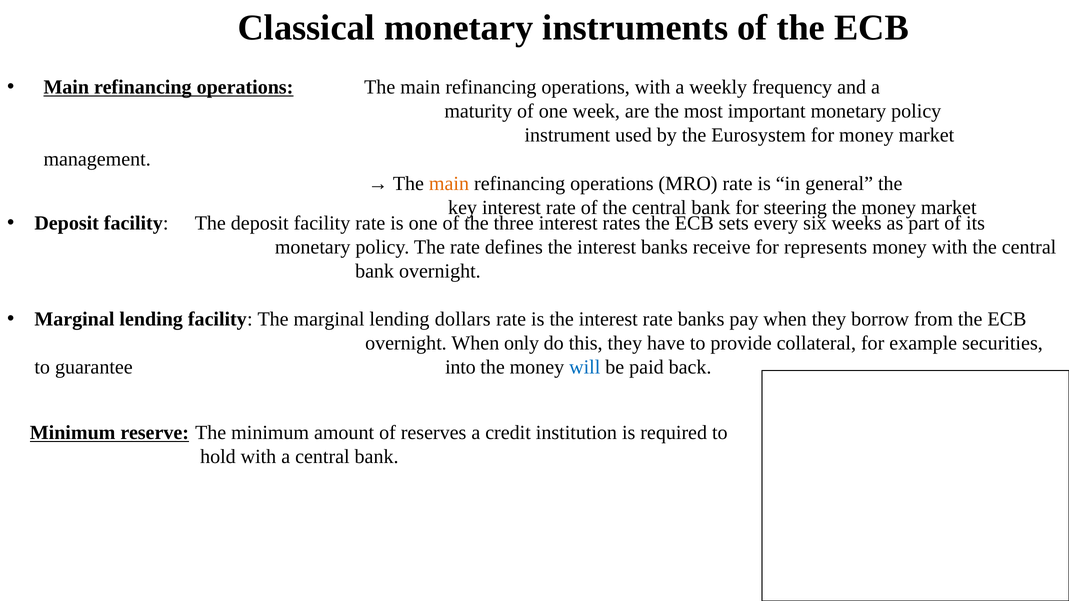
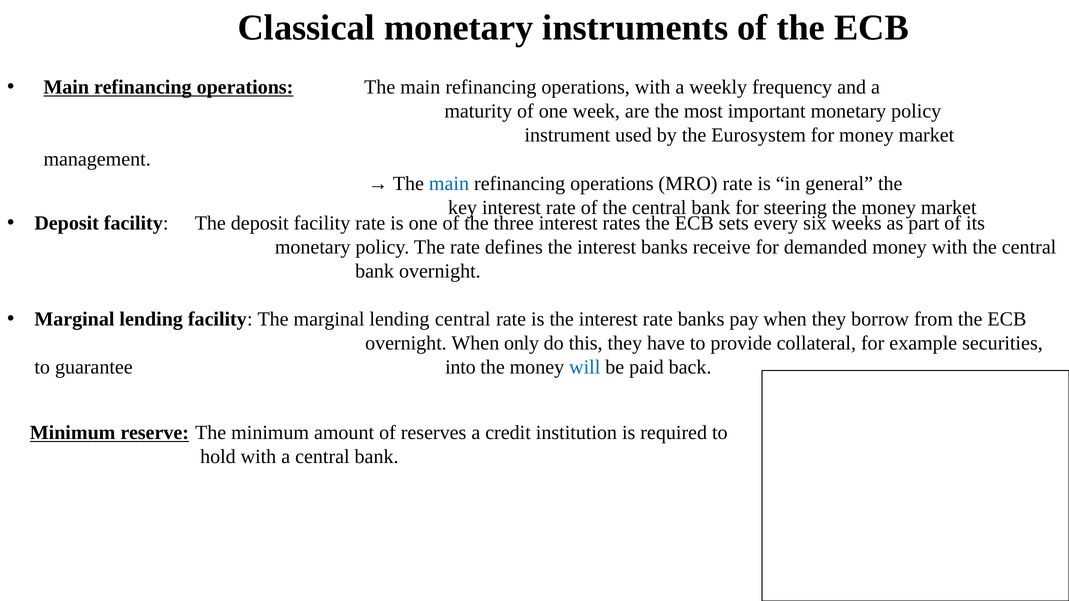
main colour: orange -> blue (449, 183)
represents: represents -> demanded (826, 247)
lending dollars: dollars -> central (463, 319)
